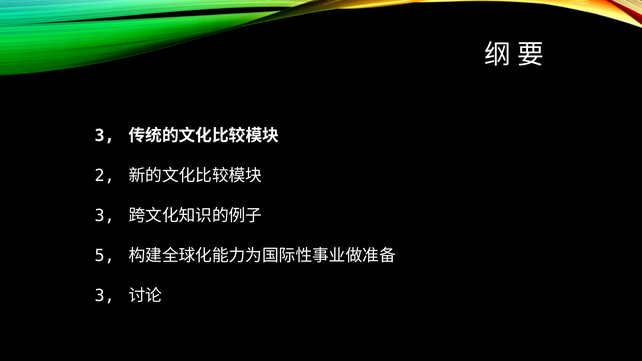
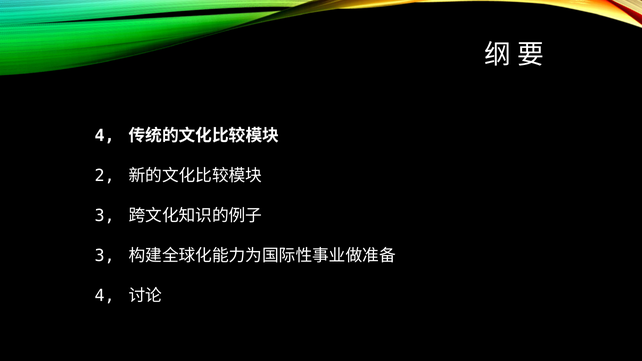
3: 3 -> 4 (105, 136)
5: 5 -> 3 (105, 256)
3: 3 -> 4 (105, 296)
